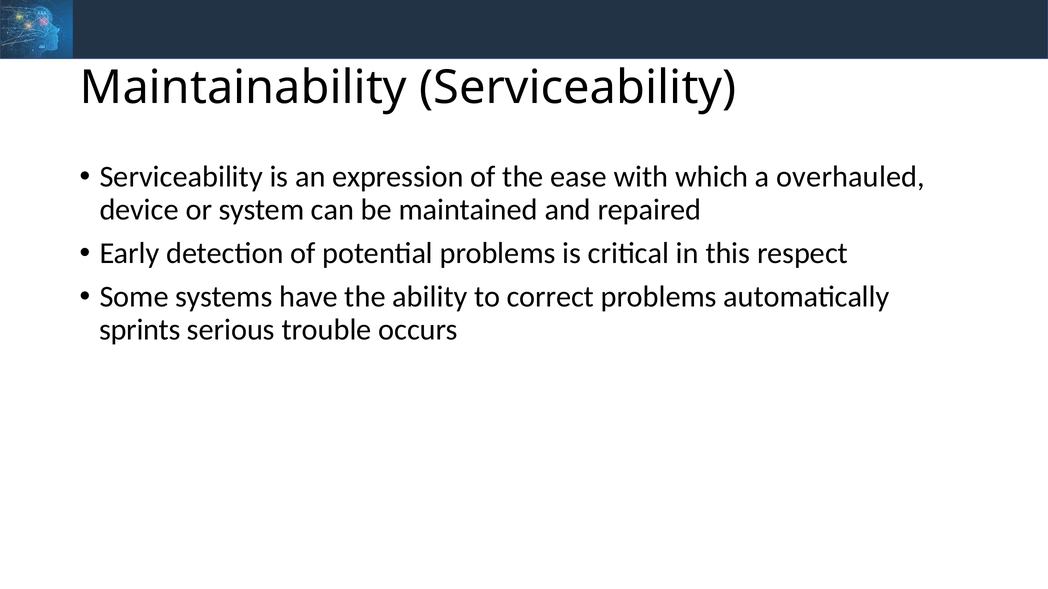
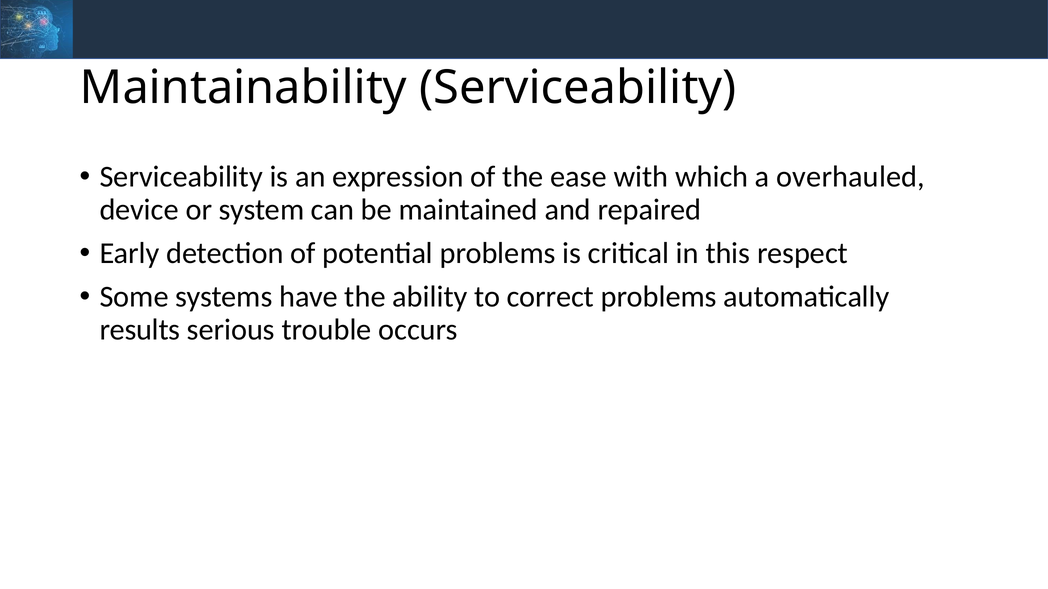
sprints: sprints -> results (140, 330)
